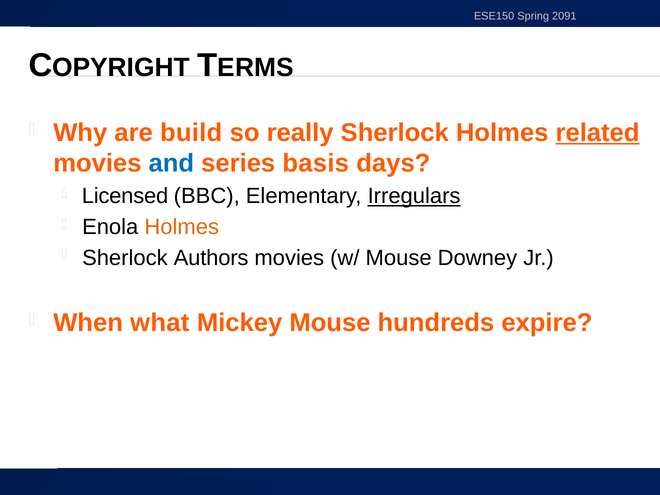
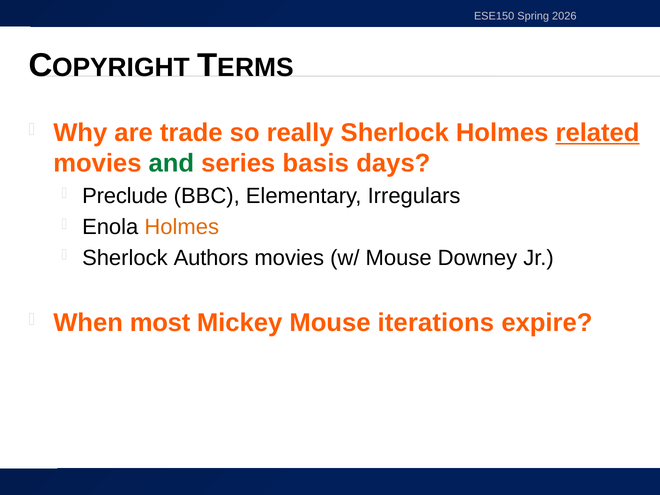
2091: 2091 -> 2026 (564, 16)
build: build -> trade (191, 133)
and colour: blue -> green (171, 163)
Licensed: Licensed -> Preclude (125, 196)
Irregulars underline: present -> none (414, 196)
what: what -> most (160, 323)
hundreds: hundreds -> iterations (436, 323)
